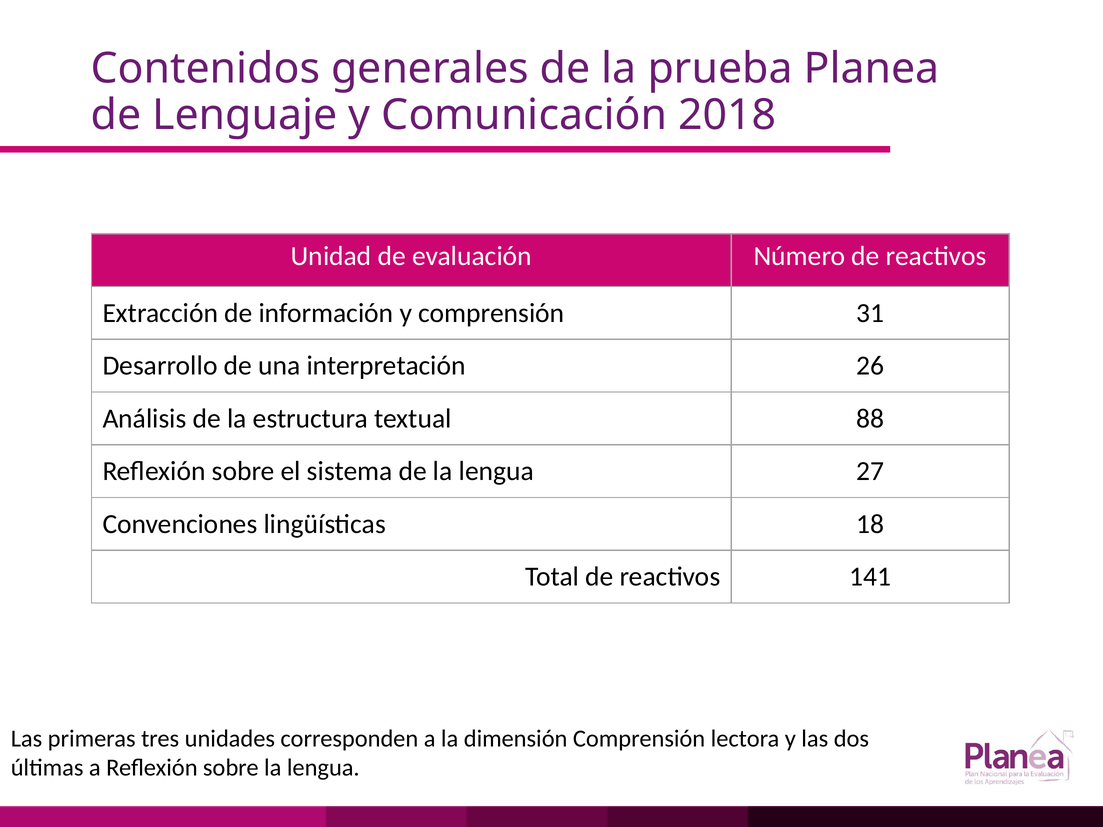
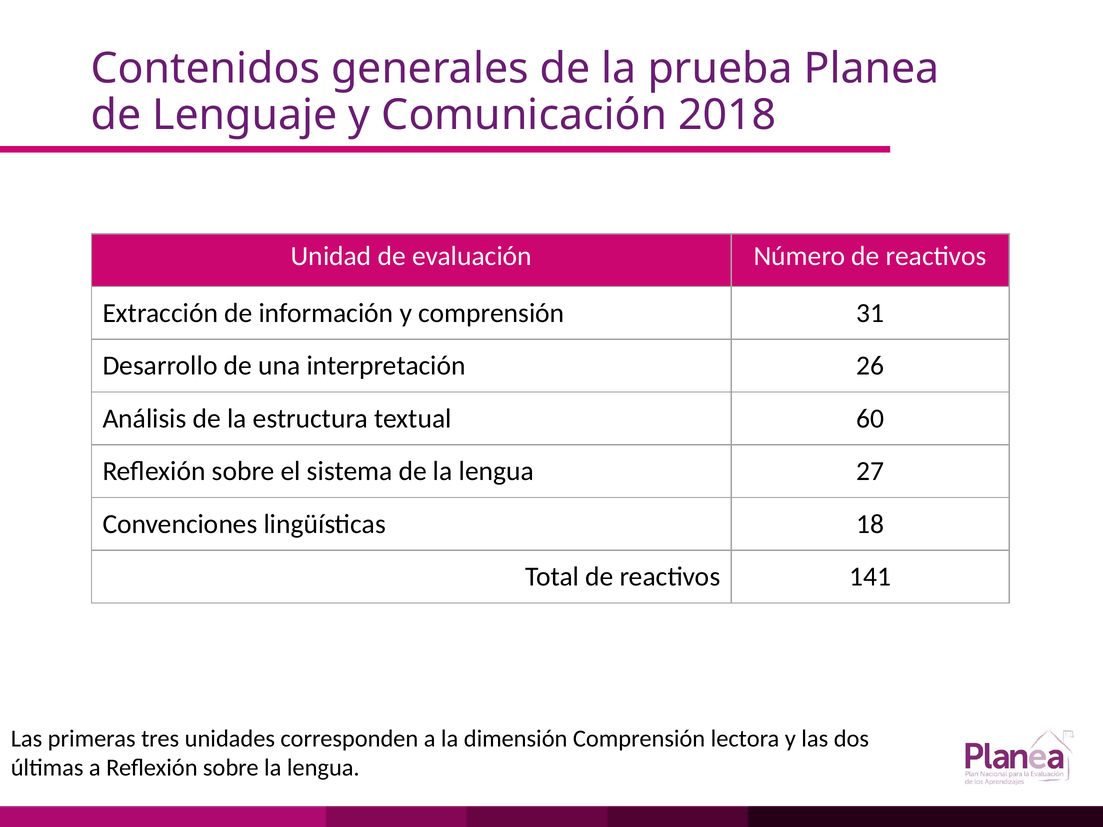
88: 88 -> 60 (870, 419)
